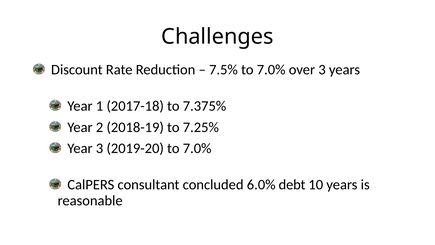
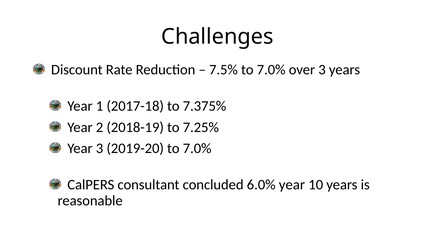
6.0% debt: debt -> year (292, 185)
